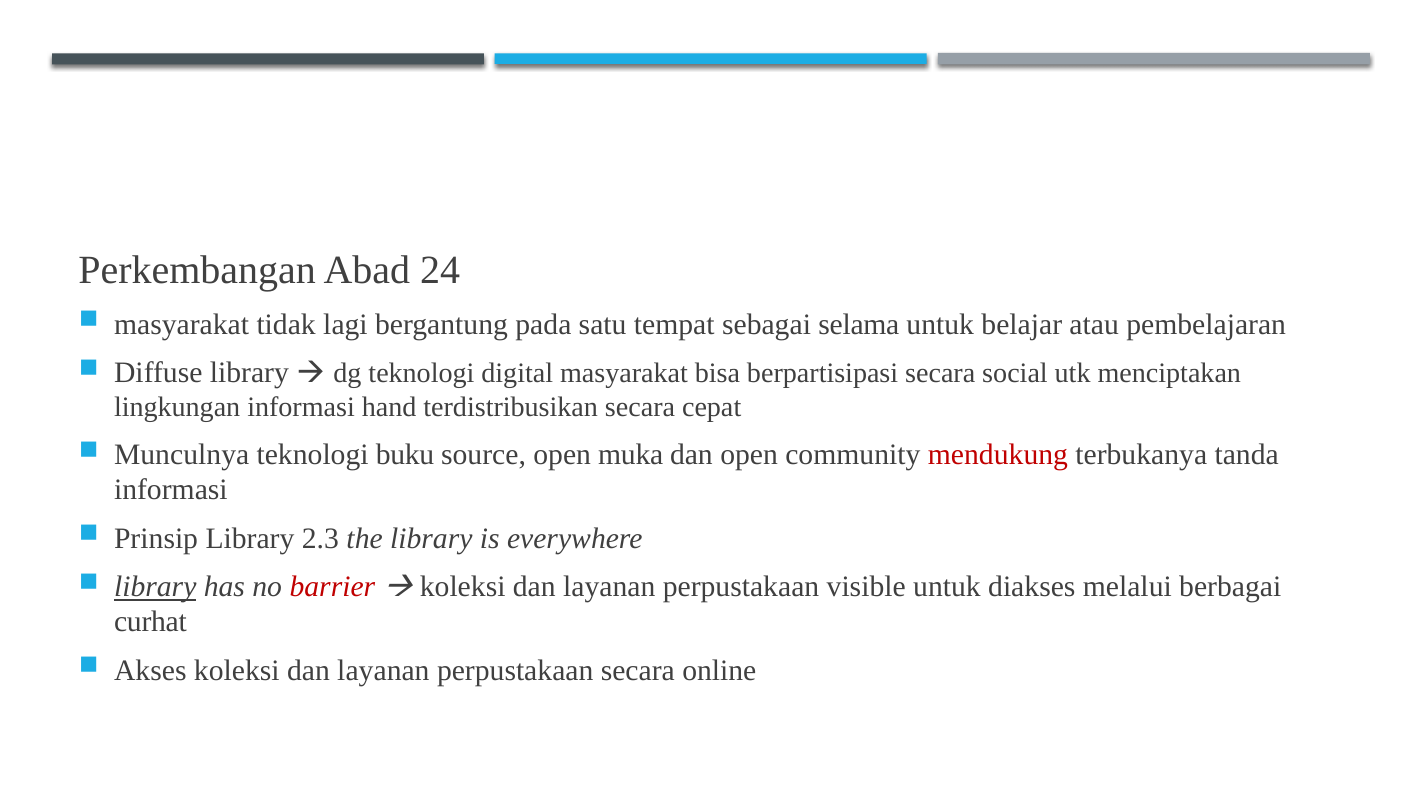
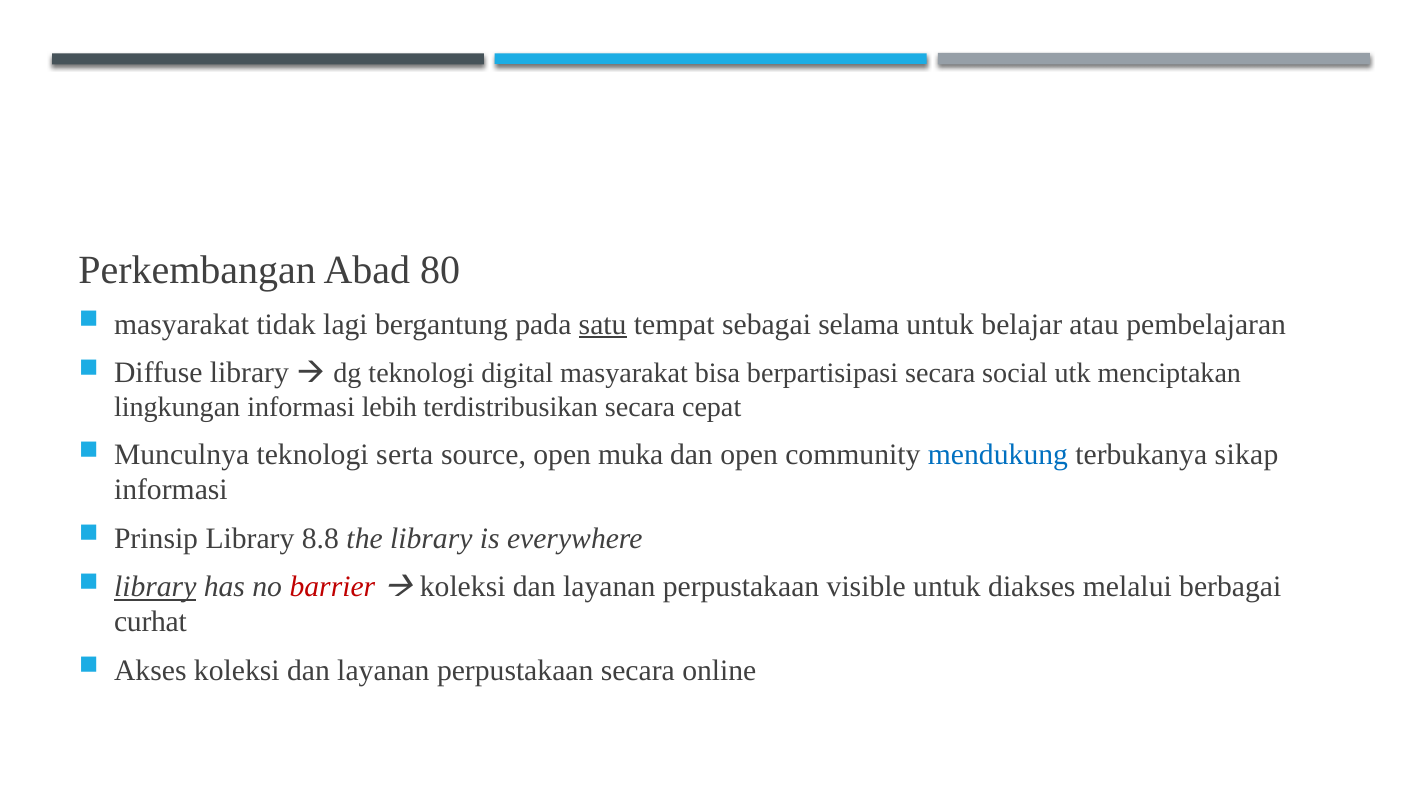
24: 24 -> 80 (440, 270)
satu underline: none -> present (603, 324)
hand: hand -> lebih (389, 407)
buku: buku -> serta (405, 455)
mendukung colour: red -> blue (998, 455)
tanda: tanda -> sikap (1247, 455)
2.3: 2.3 -> 8.8 (320, 538)
